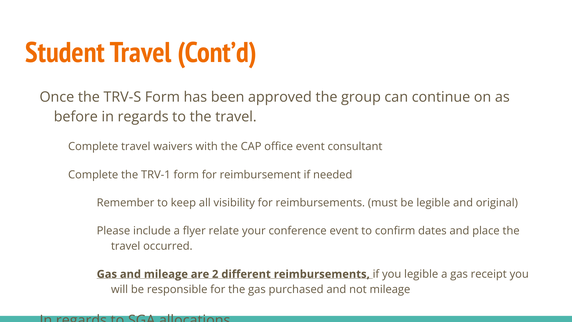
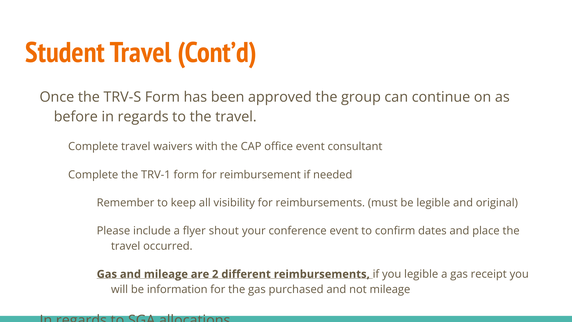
relate: relate -> shout (224, 231)
responsible: responsible -> information (177, 289)
